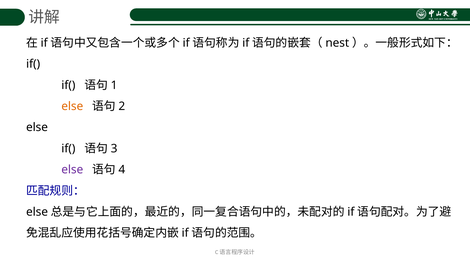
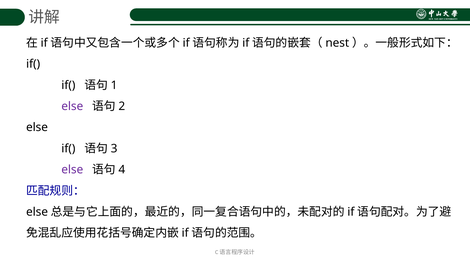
else colour: orange -> purple (72, 106)
